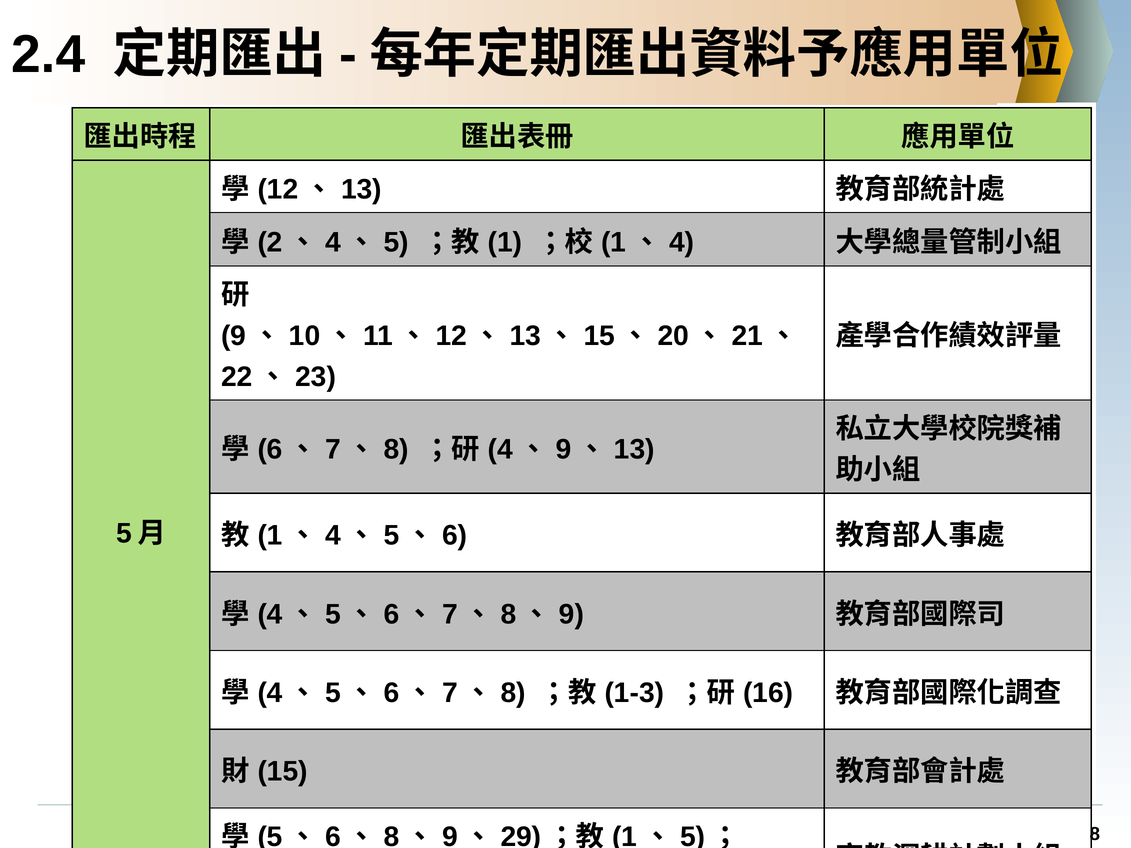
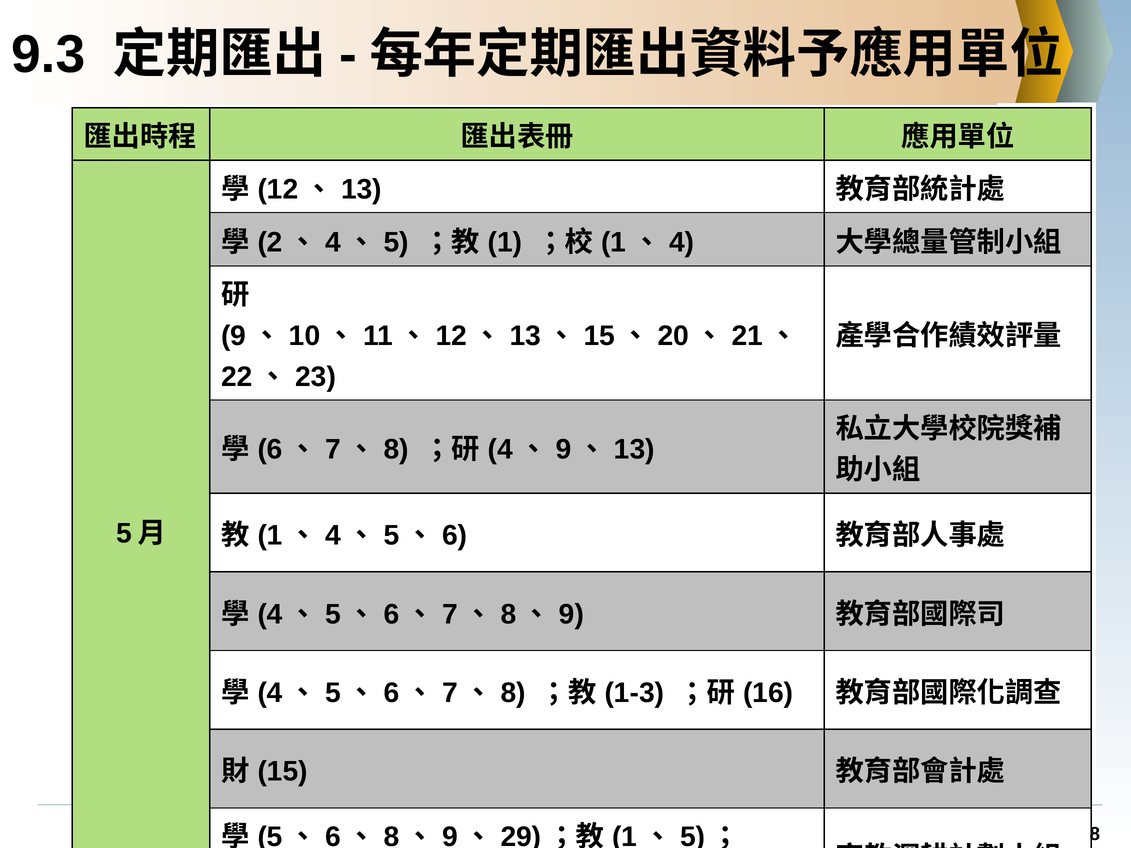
2.4: 2.4 -> 9.3 (48, 54)
